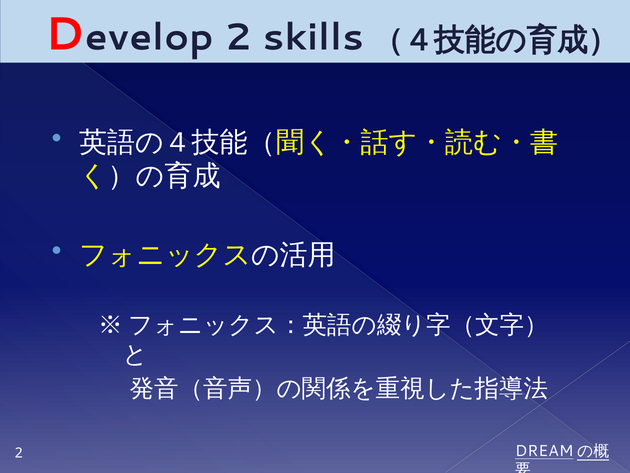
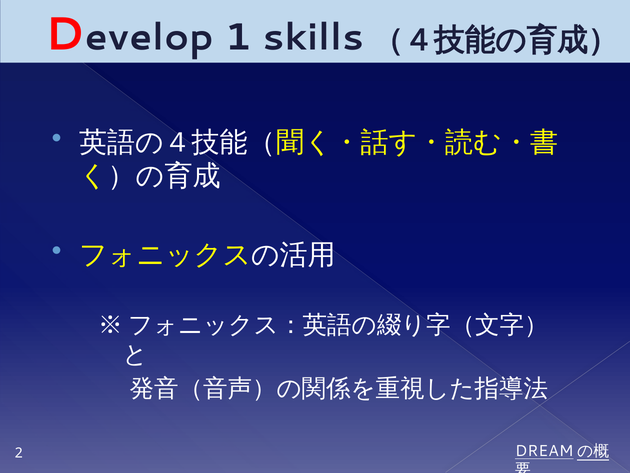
2: 2 -> 1 (238, 37)
